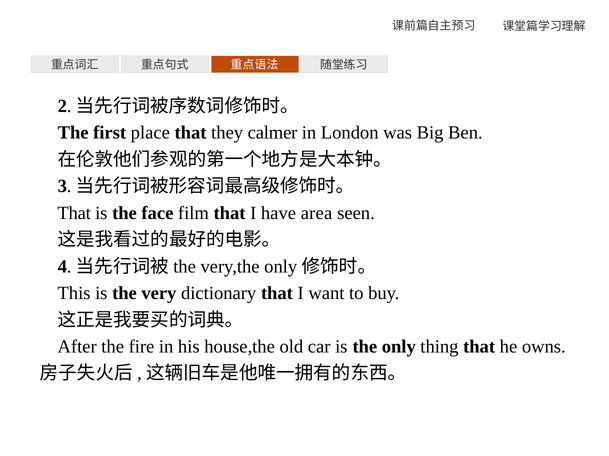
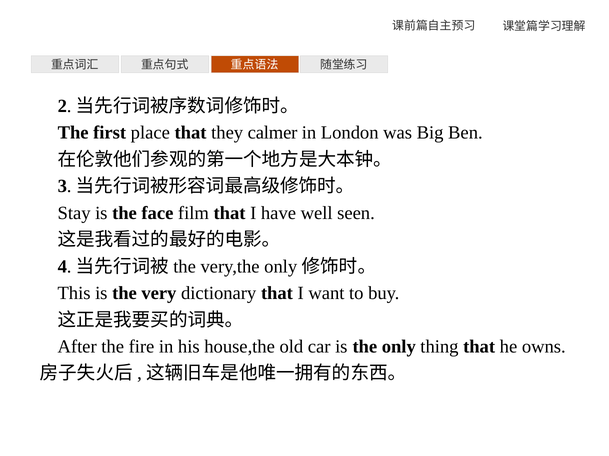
That: That -> Stay (74, 213)
area: area -> well (317, 213)
